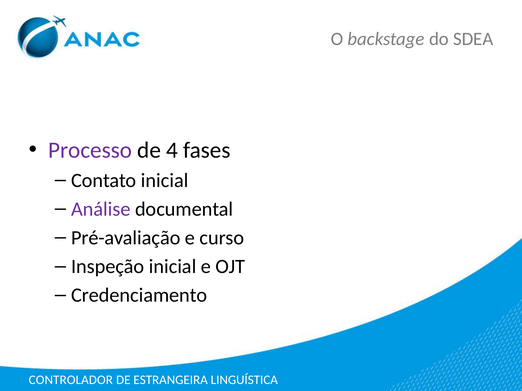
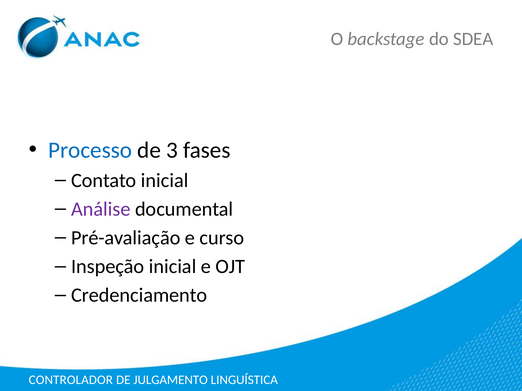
Processo colour: purple -> blue (90, 150)
4: 4 -> 3 (172, 150)
ESTRANGEIRA: ESTRANGEIRA -> JULGAMENTO (171, 380)
